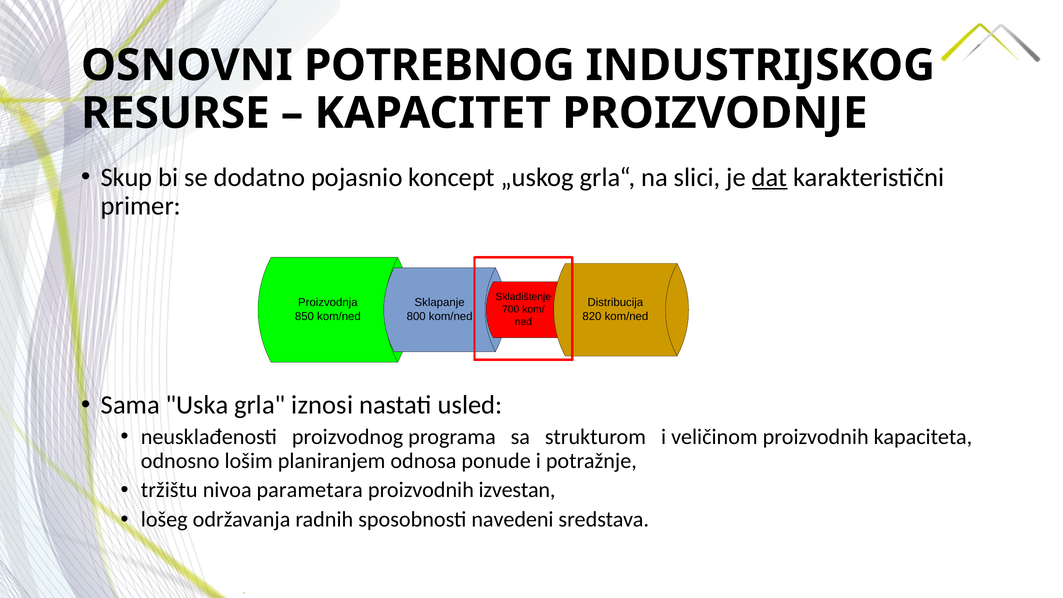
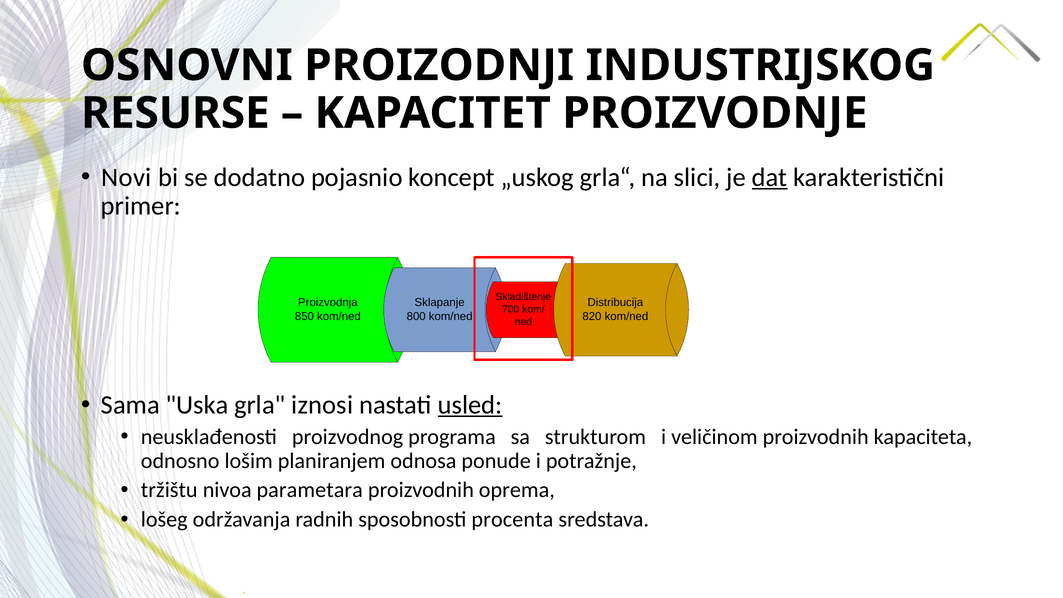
POTREBNOG: POTREBNOG -> PROIZODNJI (439, 65)
Skup: Skup -> Novi (126, 177)
usled underline: none -> present (470, 405)
izvestan: izvestan -> oprema (517, 490)
navedeni: navedeni -> procenta (512, 520)
